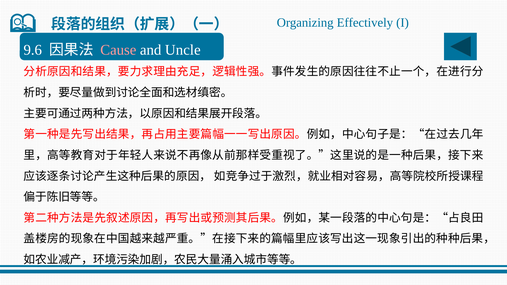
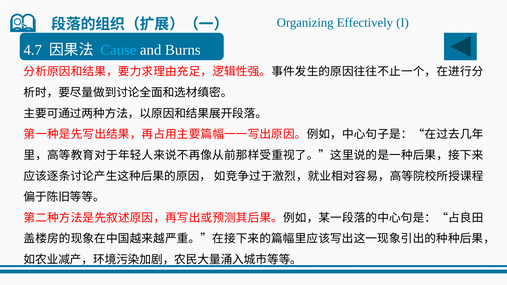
9.6: 9.6 -> 4.7 (33, 50)
Cause colour: pink -> light blue (118, 50)
Uncle: Uncle -> Burns (183, 50)
